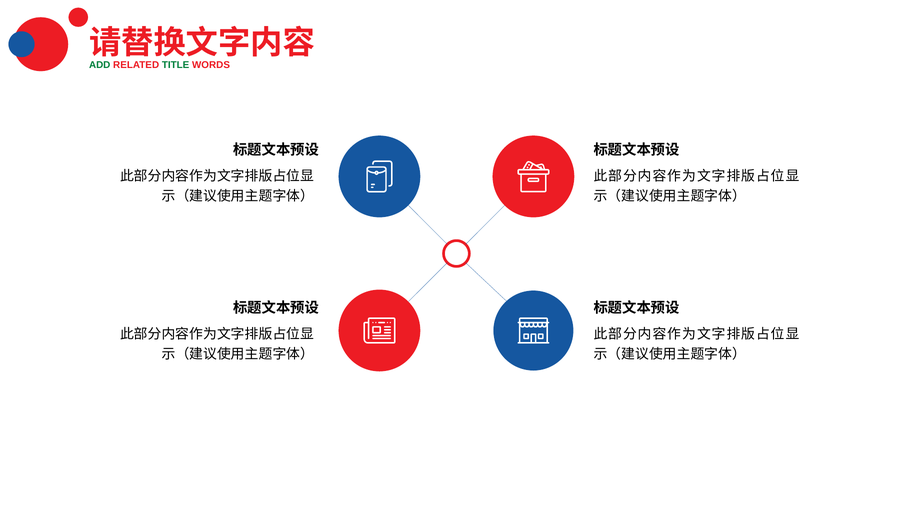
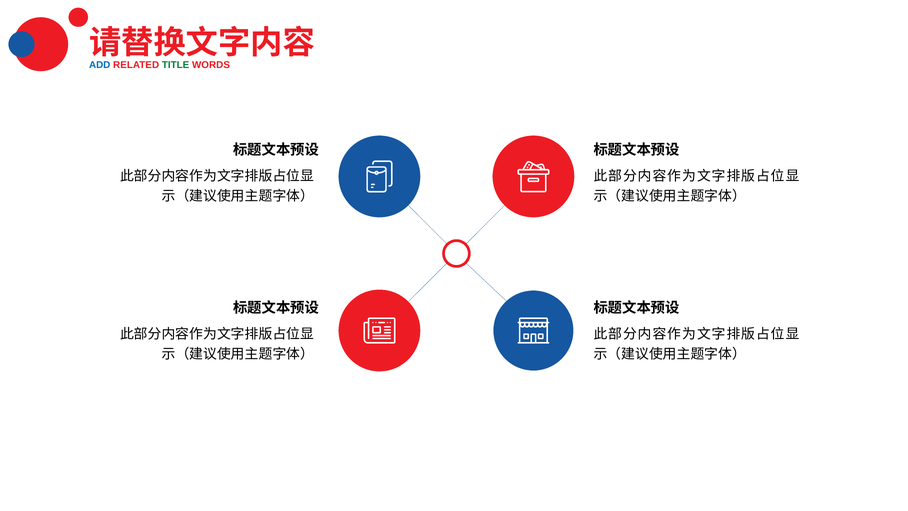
ADD colour: green -> blue (100, 65)
